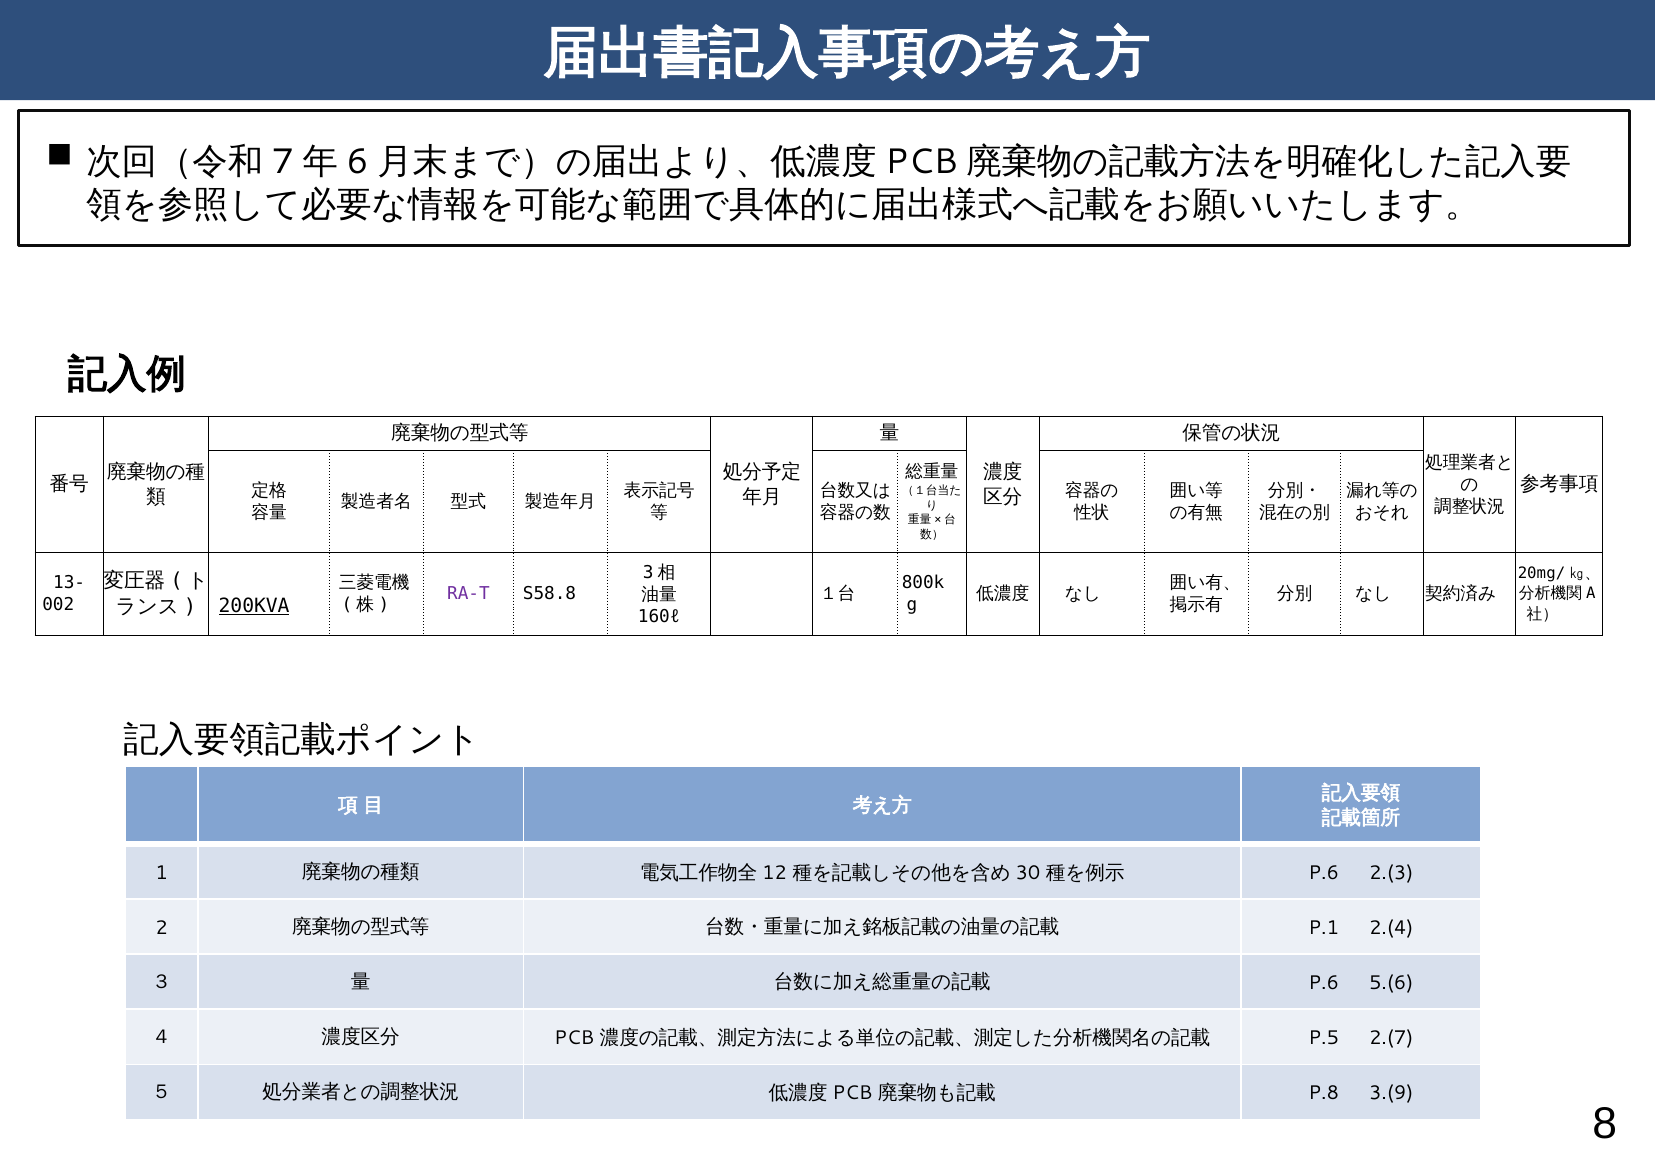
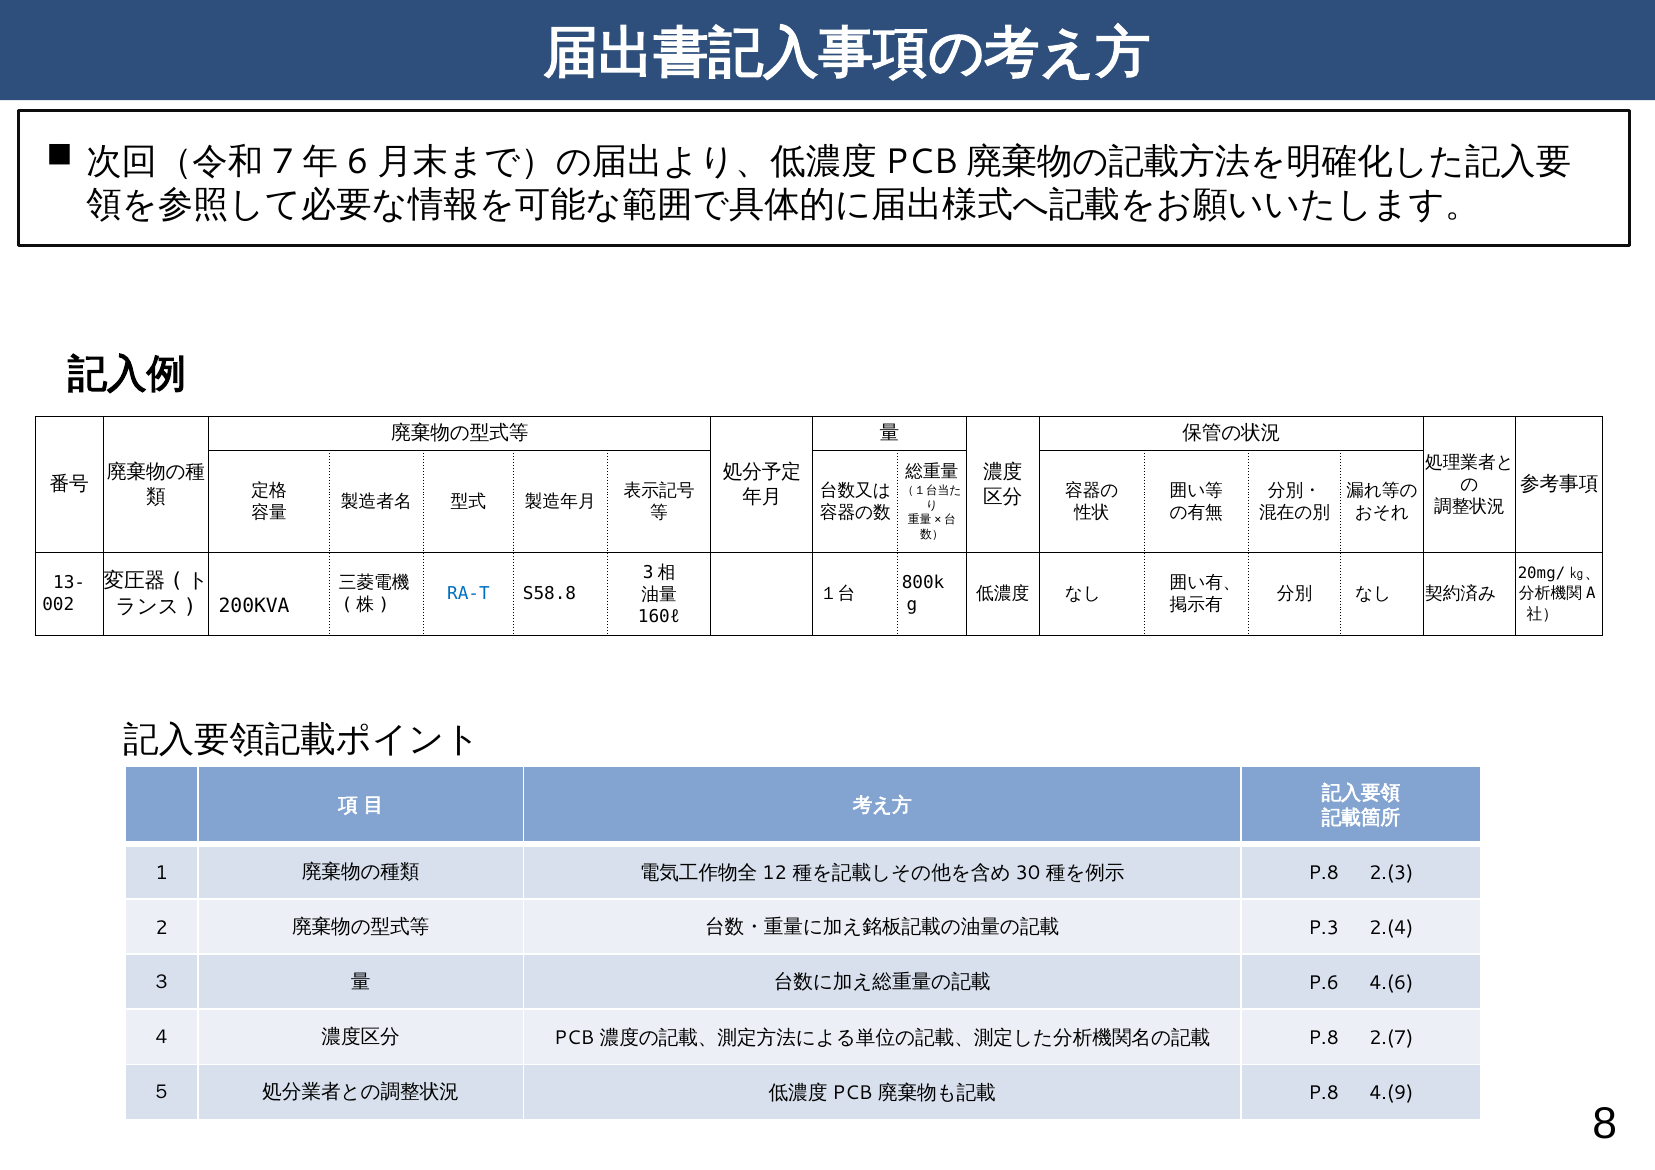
RA-T colour: purple -> blue (468, 594)
200KVA underline: present -> none (254, 606)
P.6: P.6 -> P.8 (1324, 873)
P.1: P.1 -> P.3 (1324, 928)
5.(6: 5.(6 -> 4.(6 (1391, 983)
P.5: P.5 -> P.8 (1324, 1038)
3.(9: 3.(9 -> 4.(9 (1391, 1093)
